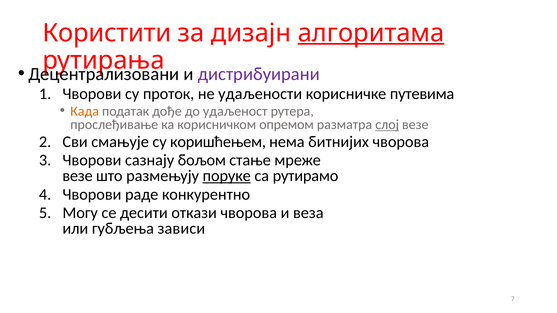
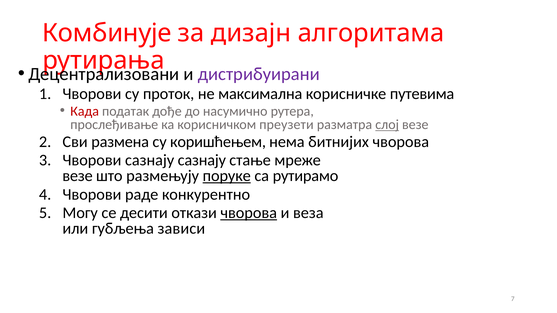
Користити: Користити -> Комбинује (107, 33)
алгоритама underline: present -> none (371, 33)
удаљености: удаљености -> максимална (260, 94)
Када colour: orange -> red (85, 111)
удаљеност: удаљеност -> насумично (235, 111)
опремом: опремом -> преузети (286, 125)
смањује: смањује -> размена (120, 142)
сазнају бољом: бољом -> сазнају (202, 160)
чворова underline: none -> present (249, 213)
